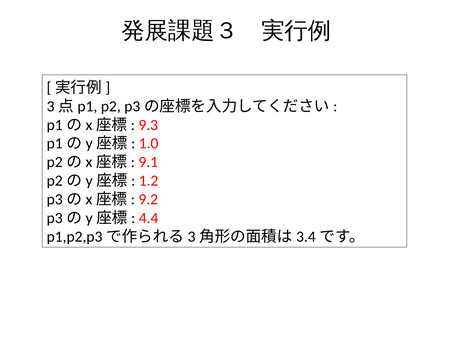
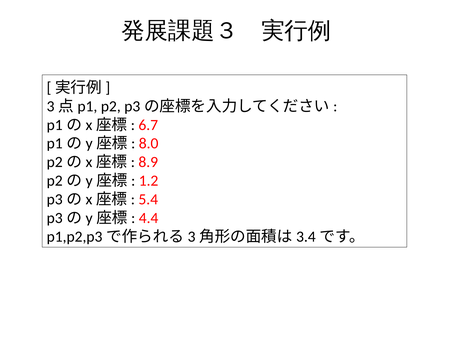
9.3: 9.3 -> 6.7 (148, 125)
1.0: 1.0 -> 8.0 (149, 144)
9.1: 9.1 -> 8.9 (148, 162)
9.2: 9.2 -> 5.4 (148, 200)
